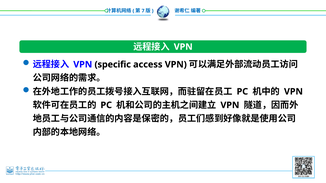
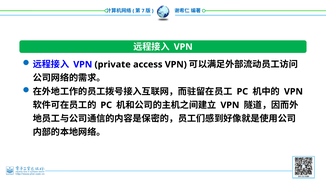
specific: specific -> private (113, 65)
